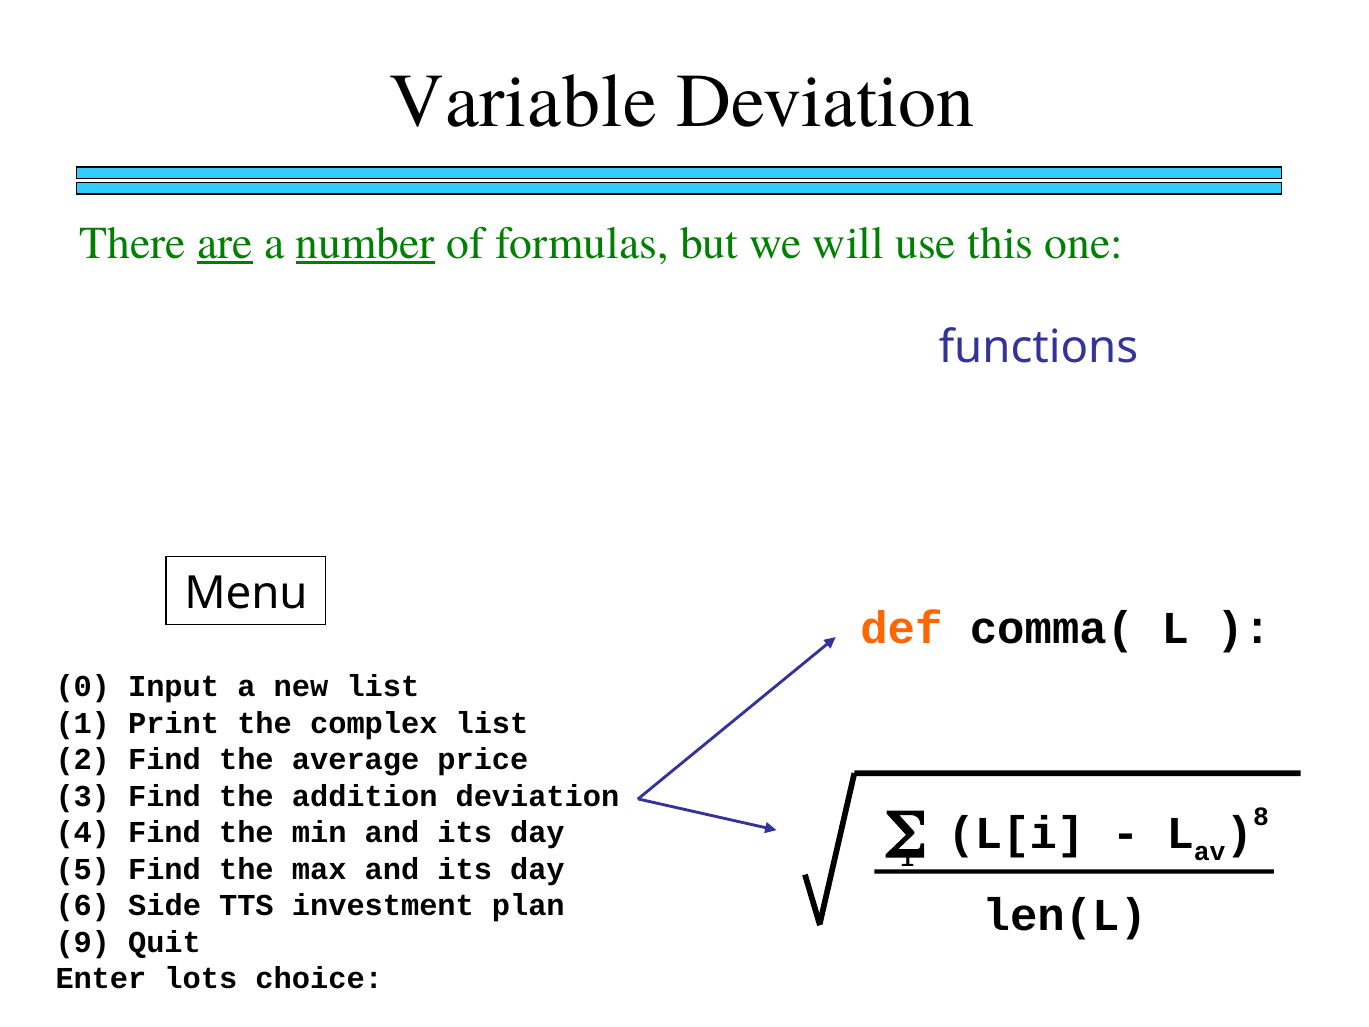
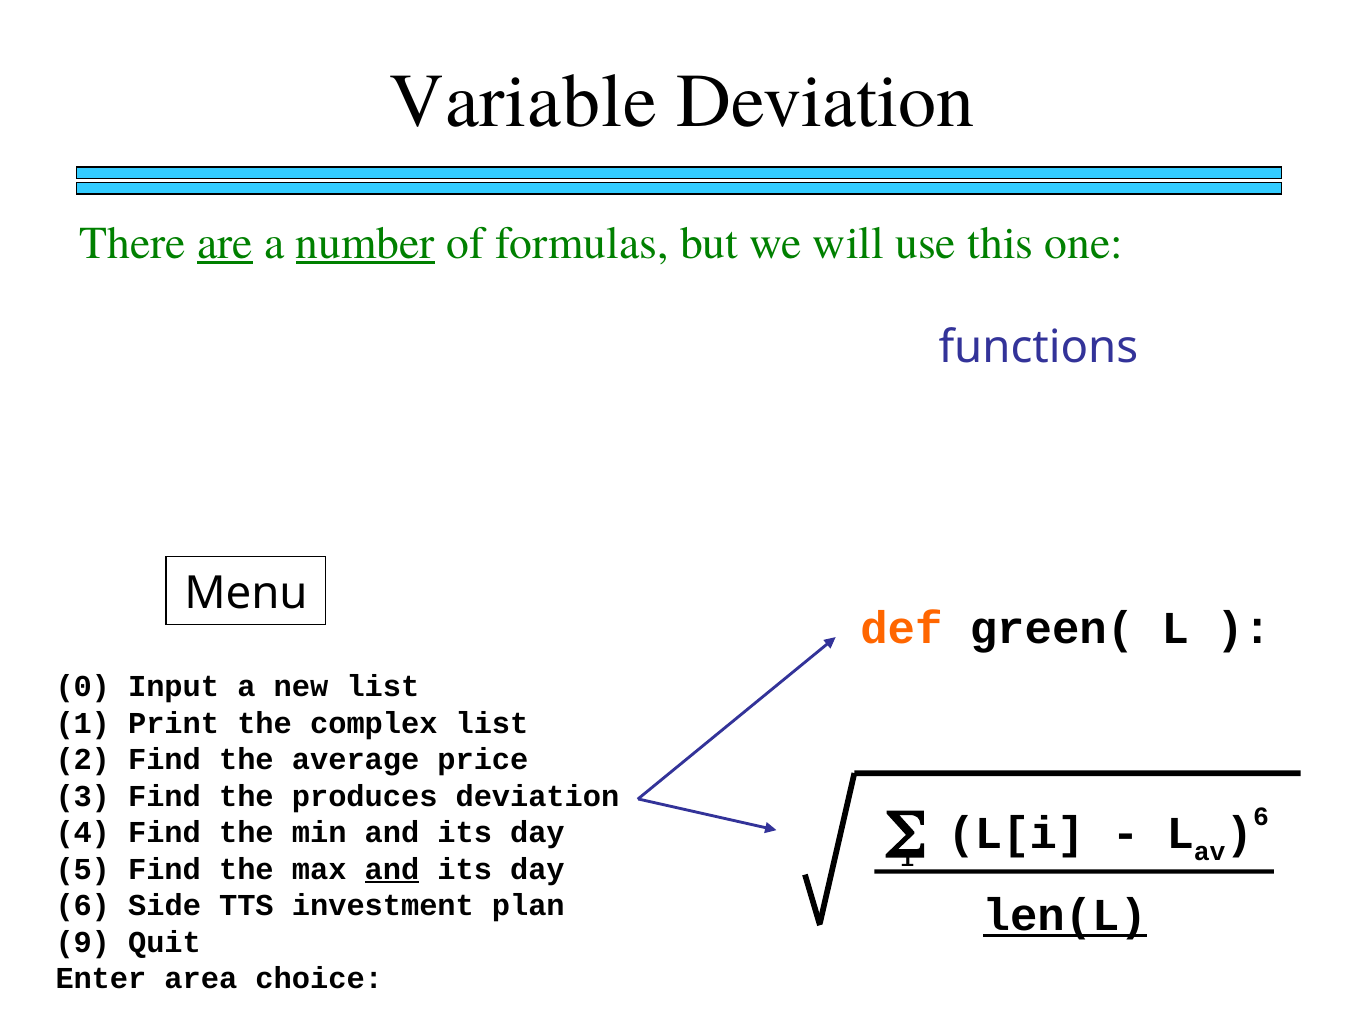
comma(: comma( -> green( (1052, 628)
addition: addition -> produces (365, 796)
8: 8 -> 6 (1261, 817)
and underline: none -> present (392, 869)
len(L underline: none -> present (1065, 916)
lots: lots -> area (201, 979)
